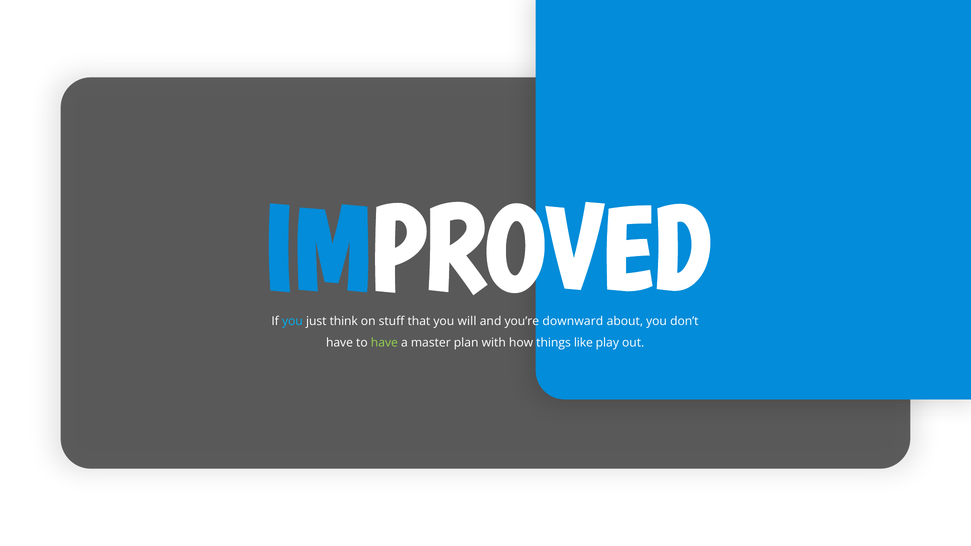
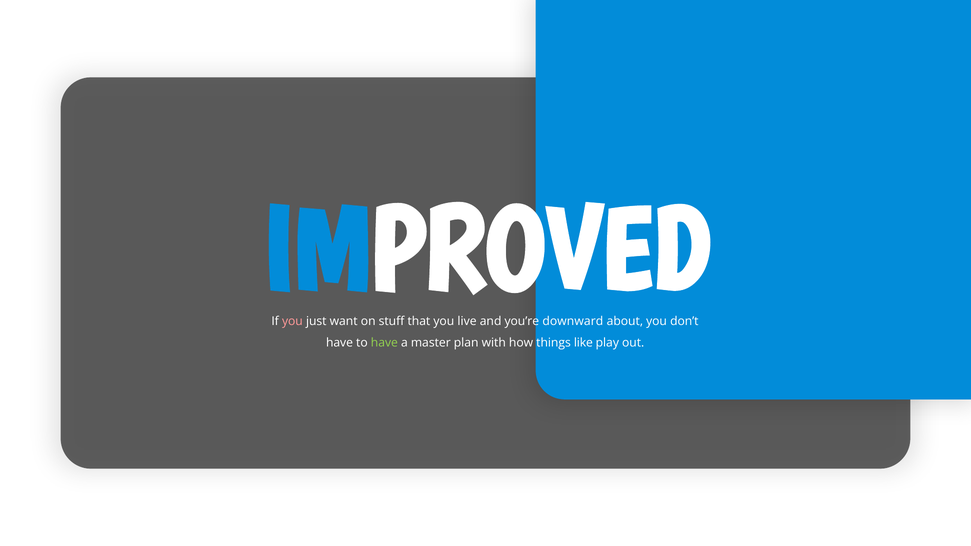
you colour: light blue -> pink (292, 321)
think: think -> want (344, 321)
will: will -> live (467, 321)
